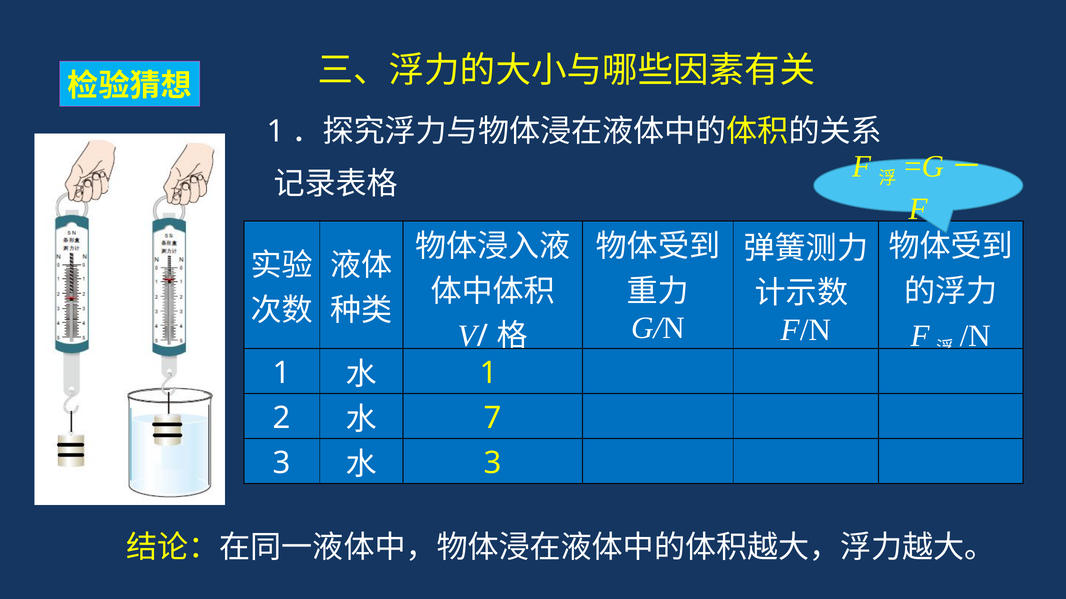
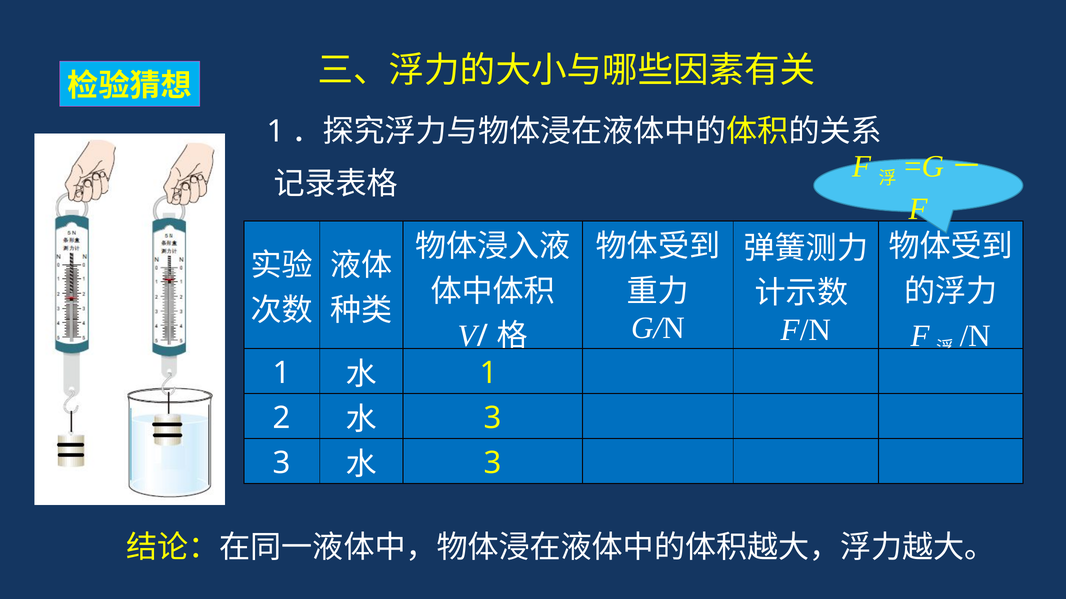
7: 7 -> 3 (493, 418)
